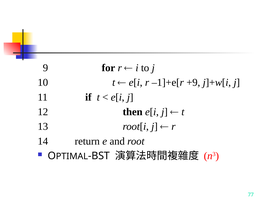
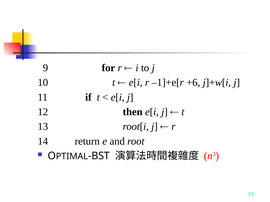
+9: +9 -> +6 (193, 83)
